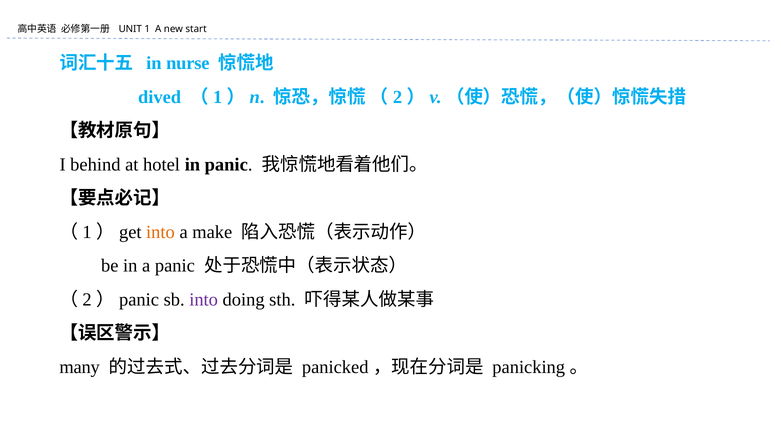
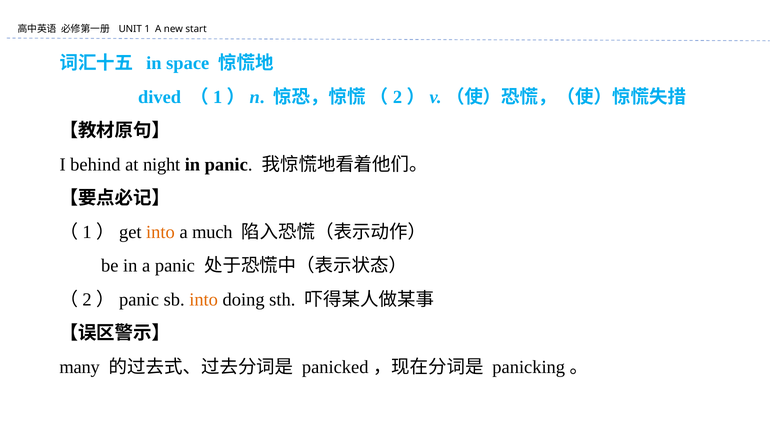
nurse: nurse -> space (188, 63)
hotel: hotel -> night (162, 164)
make: make -> much (212, 232)
into colour: purple -> orange (204, 299)
